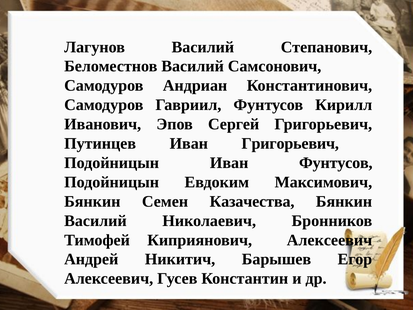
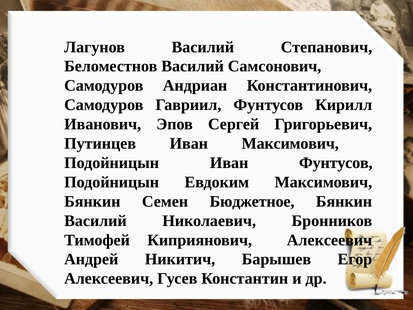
Иван Григорьевич: Григорьевич -> Максимович (290, 143)
Казачества: Казачества -> Бюджетное (252, 201)
